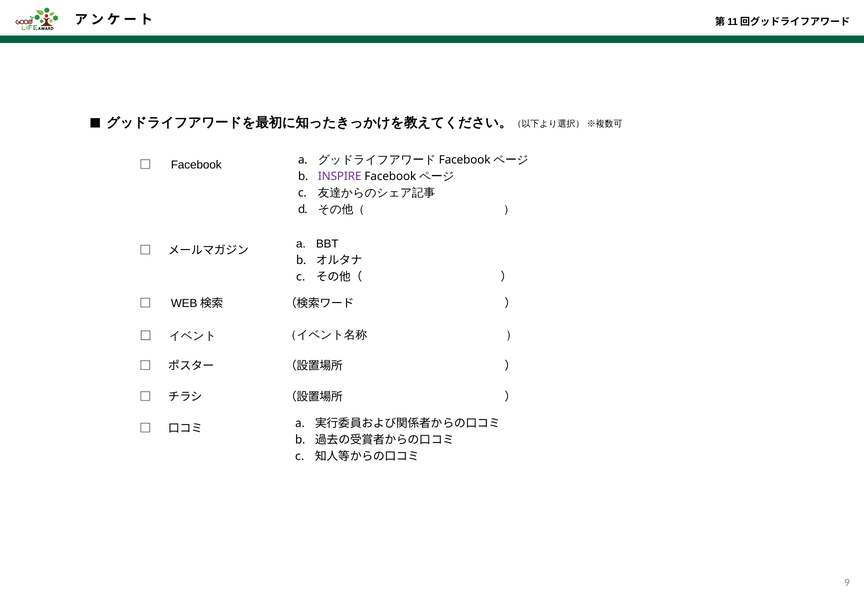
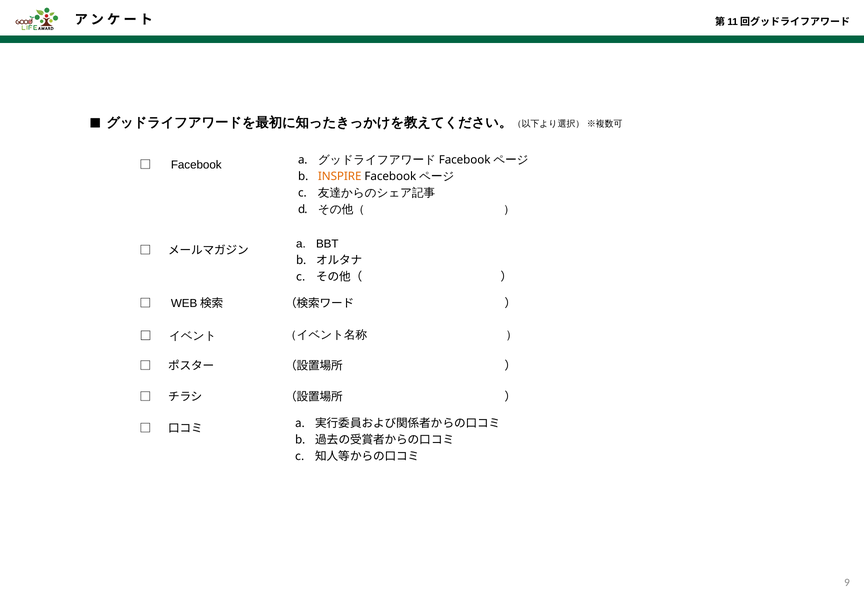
INSPIRE colour: purple -> orange (340, 176)
